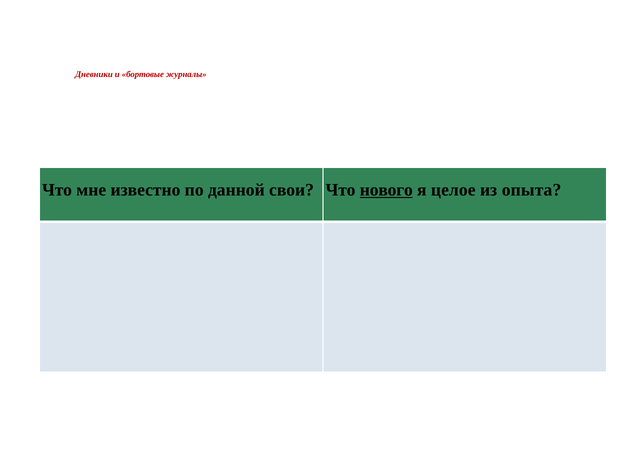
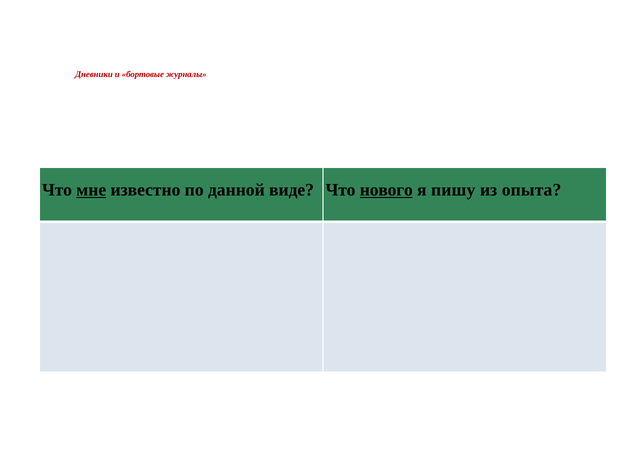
мне underline: none -> present (91, 190)
свои: свои -> виде (292, 190)
целое: целое -> пишу (453, 190)
